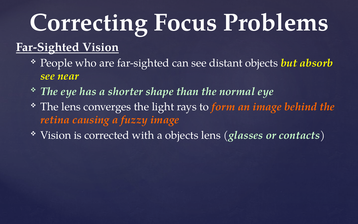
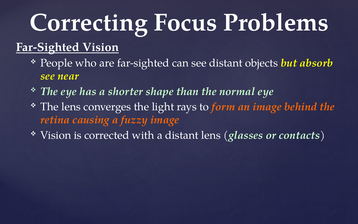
a objects: objects -> distant (182, 135)
